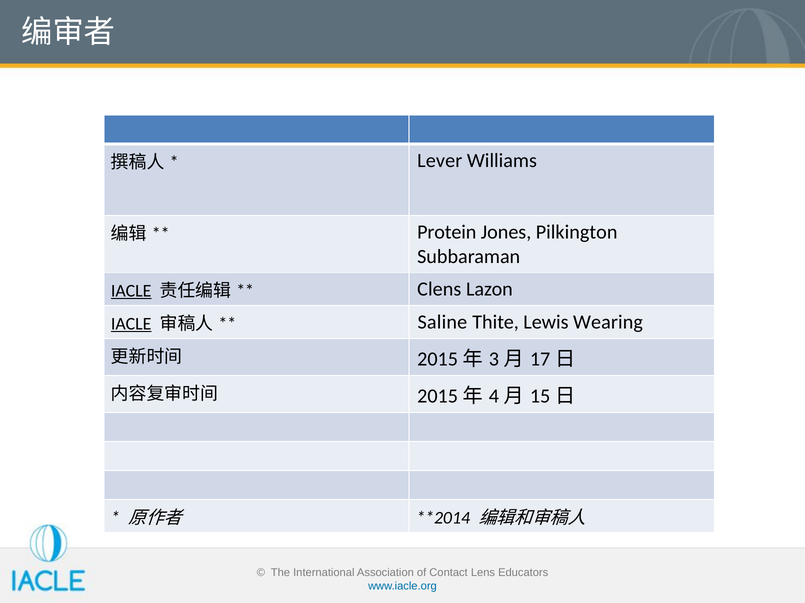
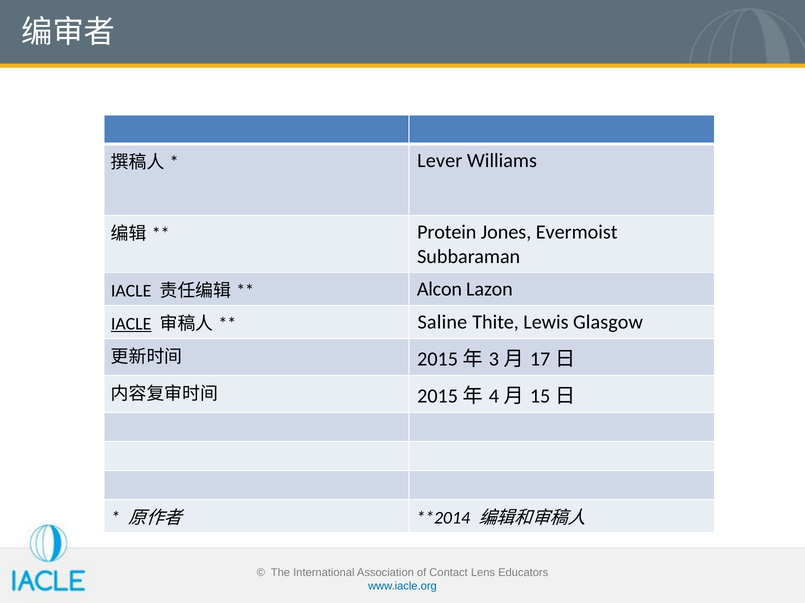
Pilkington: Pilkington -> Evermoist (577, 232)
IACLE underline: present -> none (131, 291)
Clens: Clens -> Alcon (439, 290)
Wearing: Wearing -> Glasgow (608, 322)
